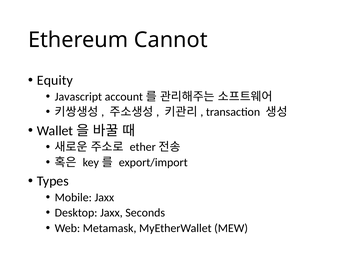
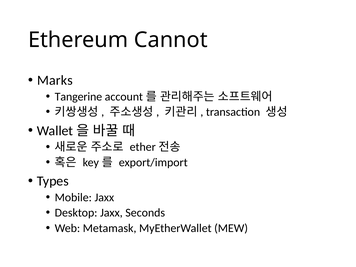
Equity: Equity -> Marks (55, 80)
Javascript: Javascript -> Tangerine (78, 97)
